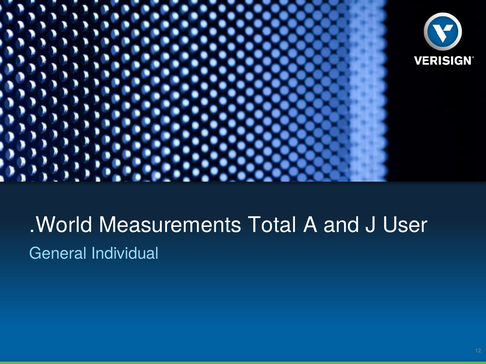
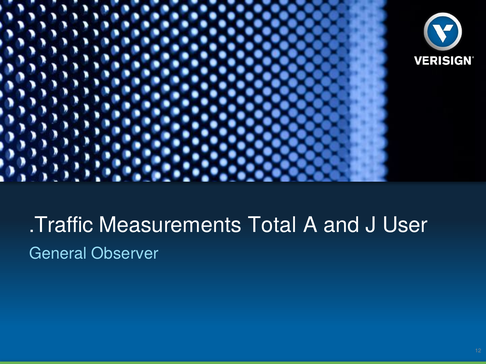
.World: .World -> .Traffic (61, 225)
Individual: Individual -> Observer (125, 254)
